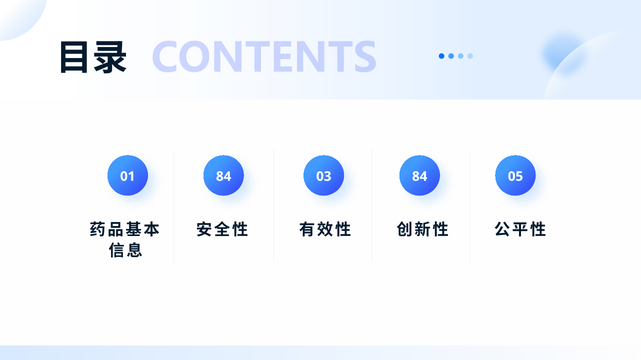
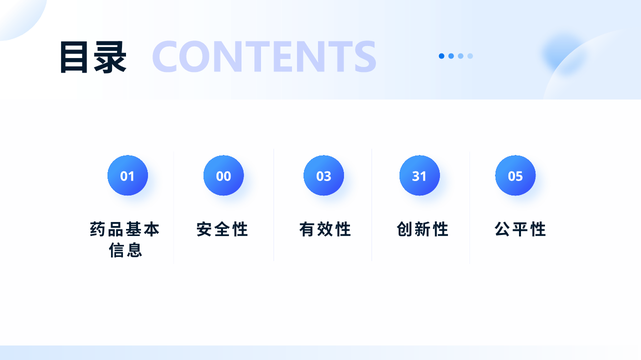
01 84: 84 -> 00 (224, 177)
03 84: 84 -> 31 (420, 177)
